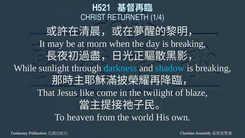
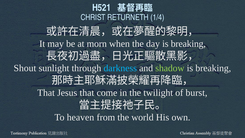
While: While -> Shout (25, 68)
shadow colour: light blue -> light green (170, 68)
Jesus like: like -> that (87, 93)
blaze: blaze -> burst (196, 93)
